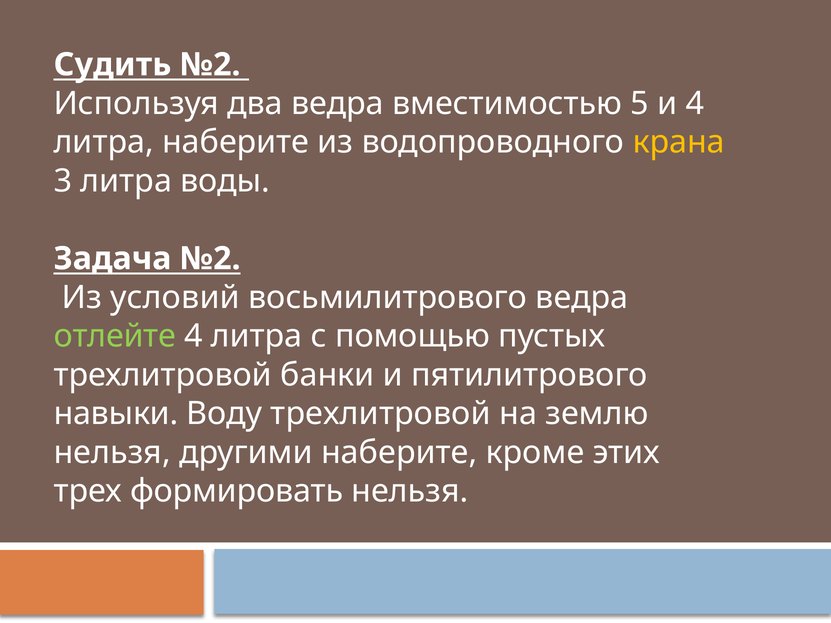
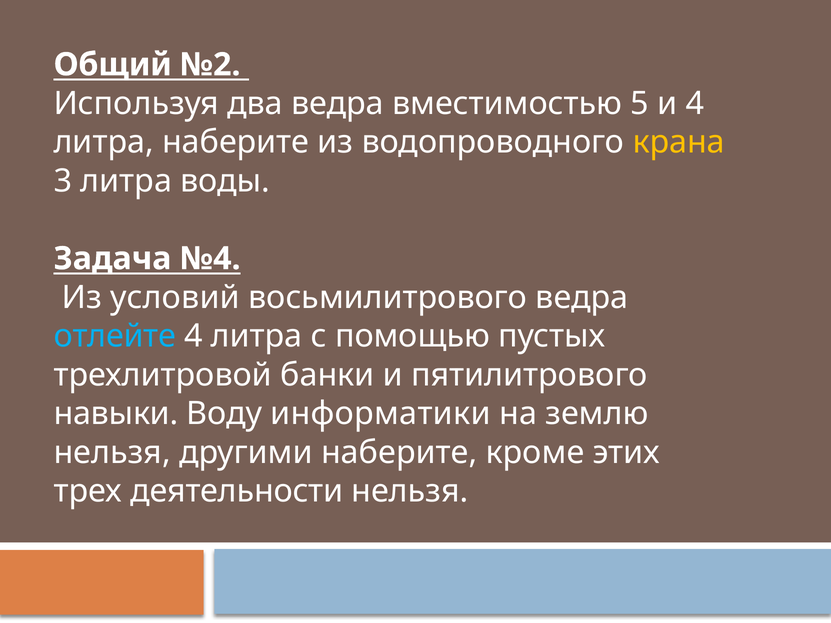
Судить: Судить -> Общий (113, 65)
Задача №2: №2 -> №4 (210, 259)
отлейте colour: light green -> light blue (115, 336)
Воду трехлитровой: трехлитровой -> информатики (381, 414)
формировать: формировать -> деятельности (237, 491)
